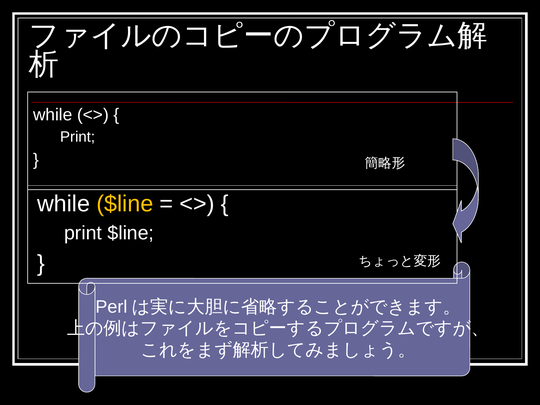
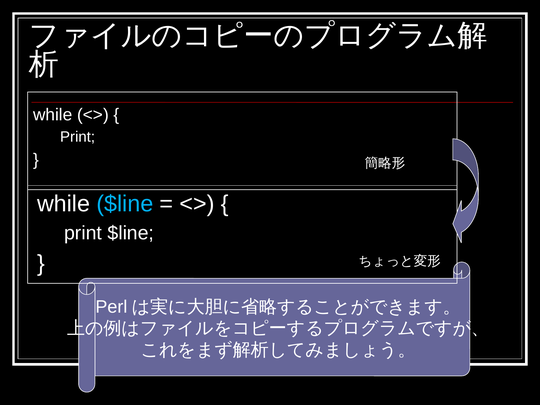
$line colour: yellow -> light blue (125, 204)
